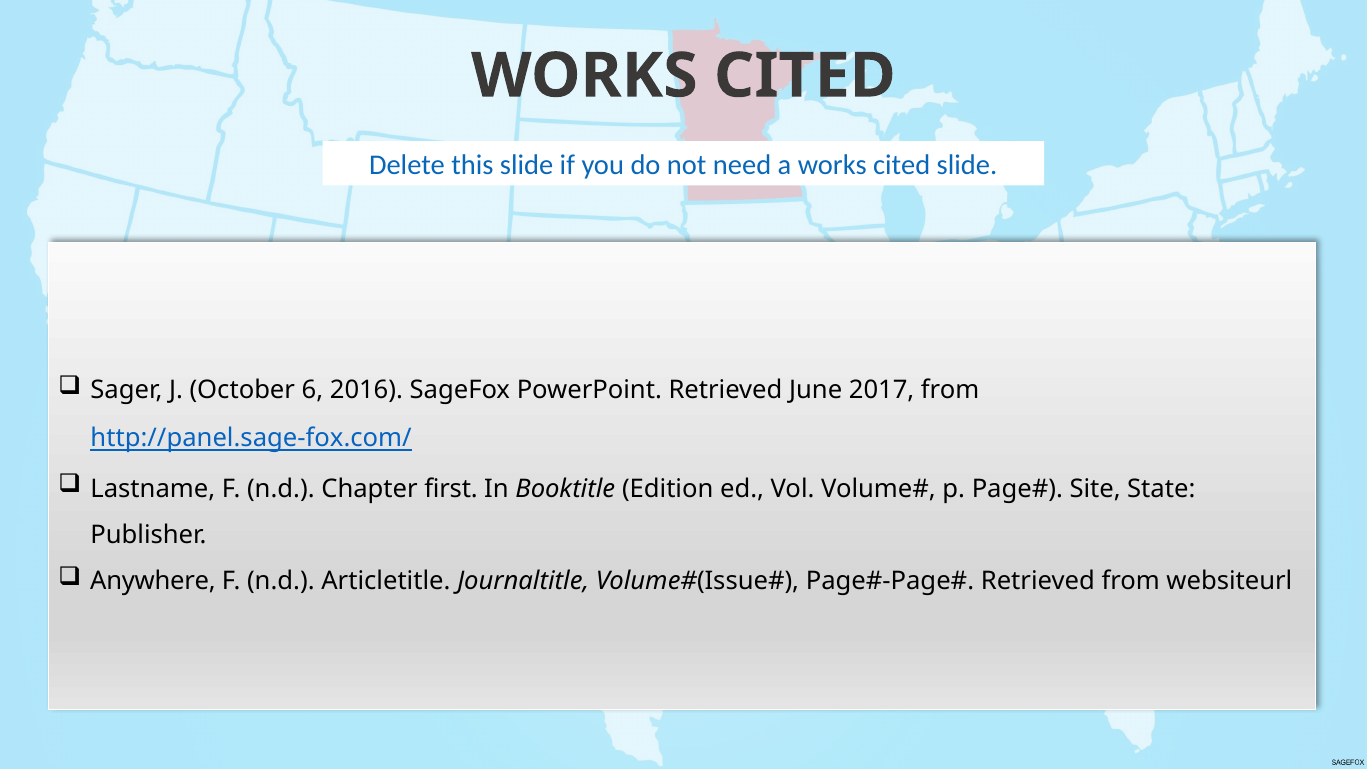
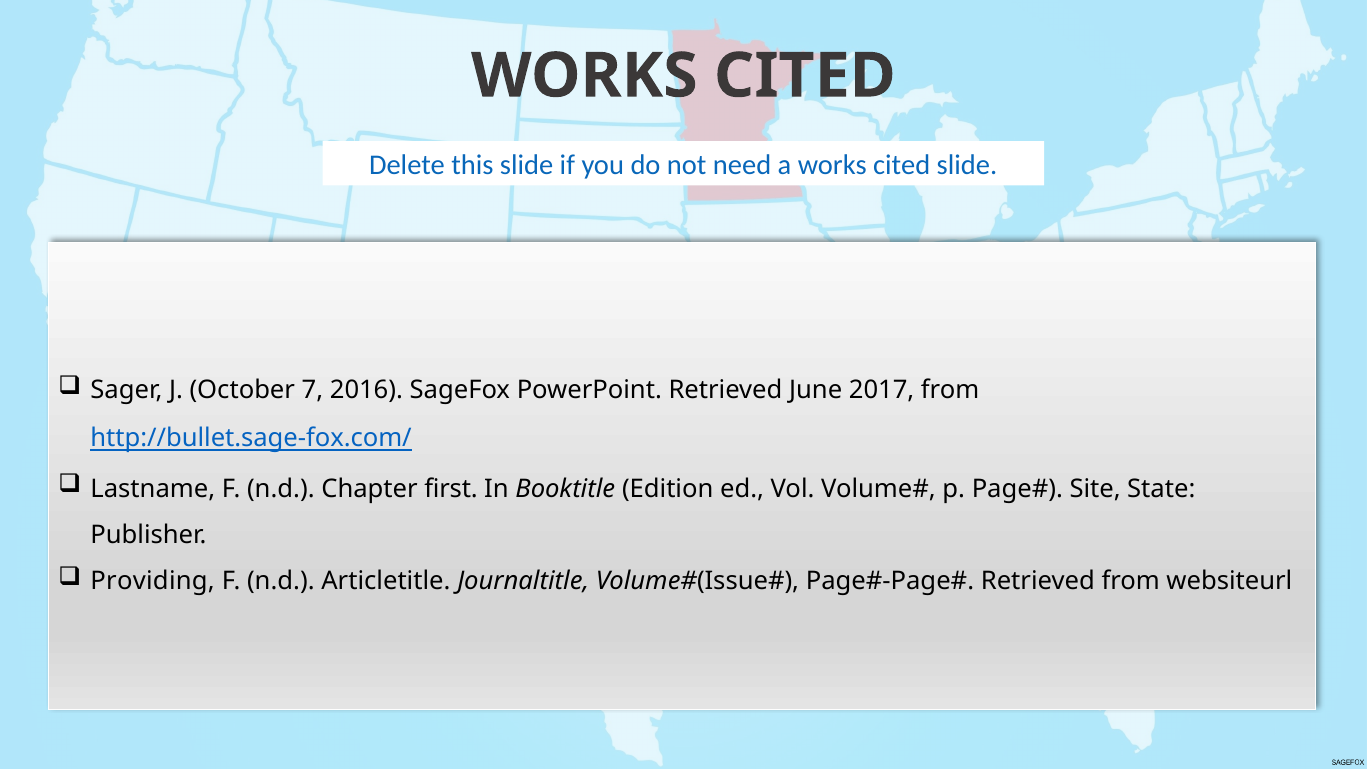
6: 6 -> 7 (312, 390)
http://panel.sage-fox.com/: http://panel.sage-fox.com/ -> http://bullet.sage-fox.com/ (251, 438)
Anywhere: Anywhere -> Providing (153, 581)
